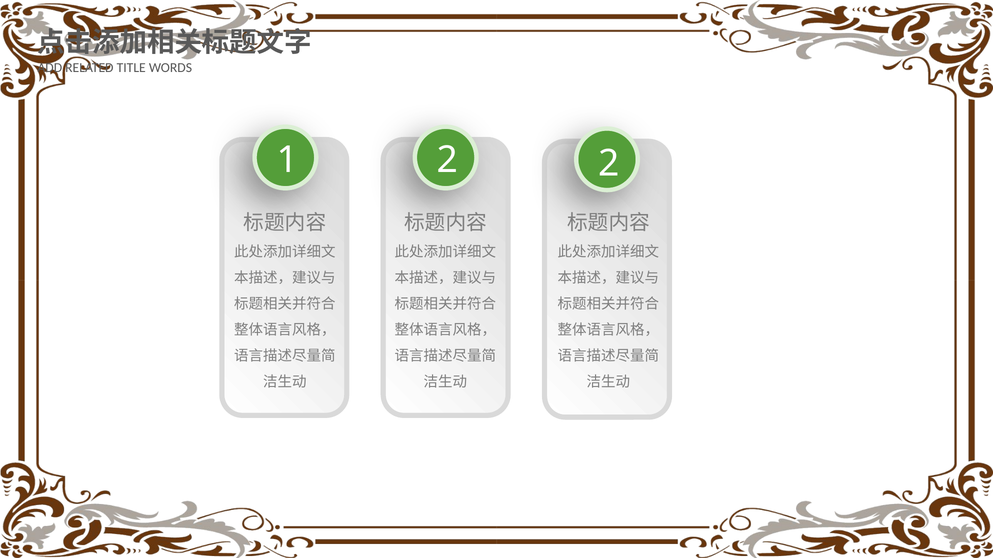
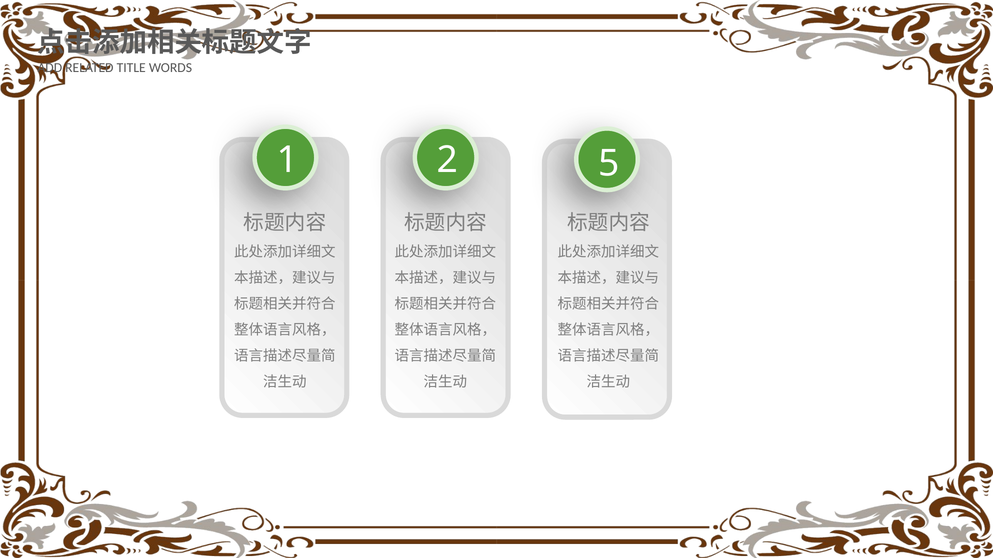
2: 2 -> 5 (609, 163)
